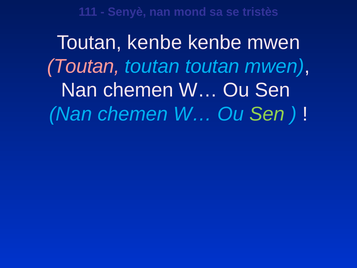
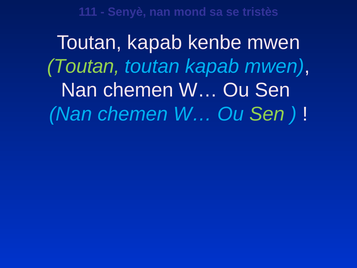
kenbe: kenbe -> kapab (155, 42)
Toutan colour: pink -> light green (83, 66)
toutan: toutan -> kapab (212, 66)
